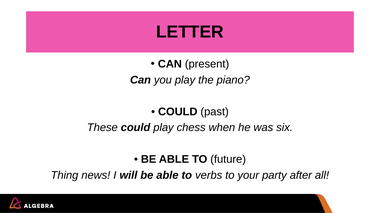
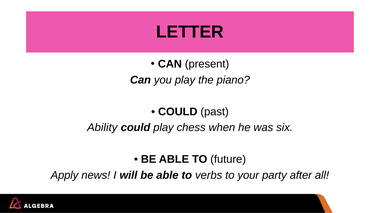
These: These -> Ability (102, 128)
Thing: Thing -> Apply (65, 176)
